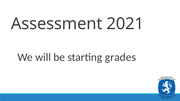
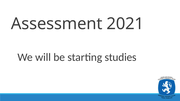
grades: grades -> studies (121, 57)
